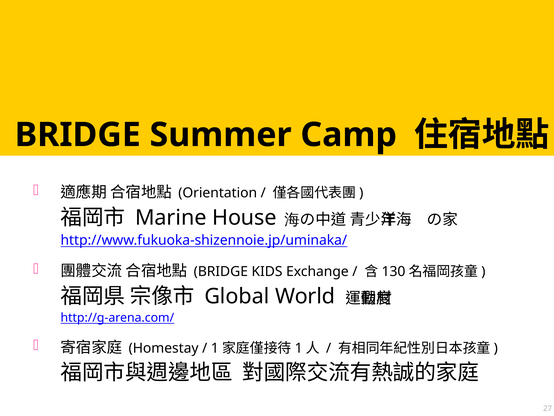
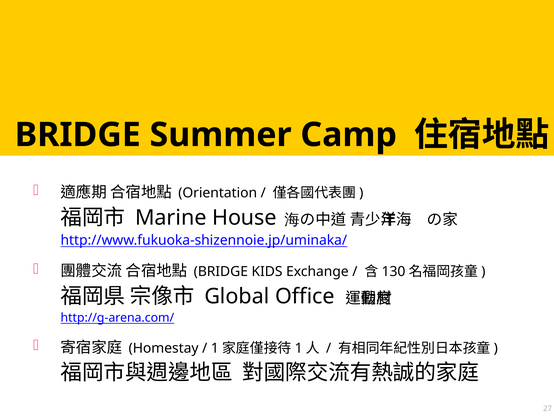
World: World -> Office (305, 296)
